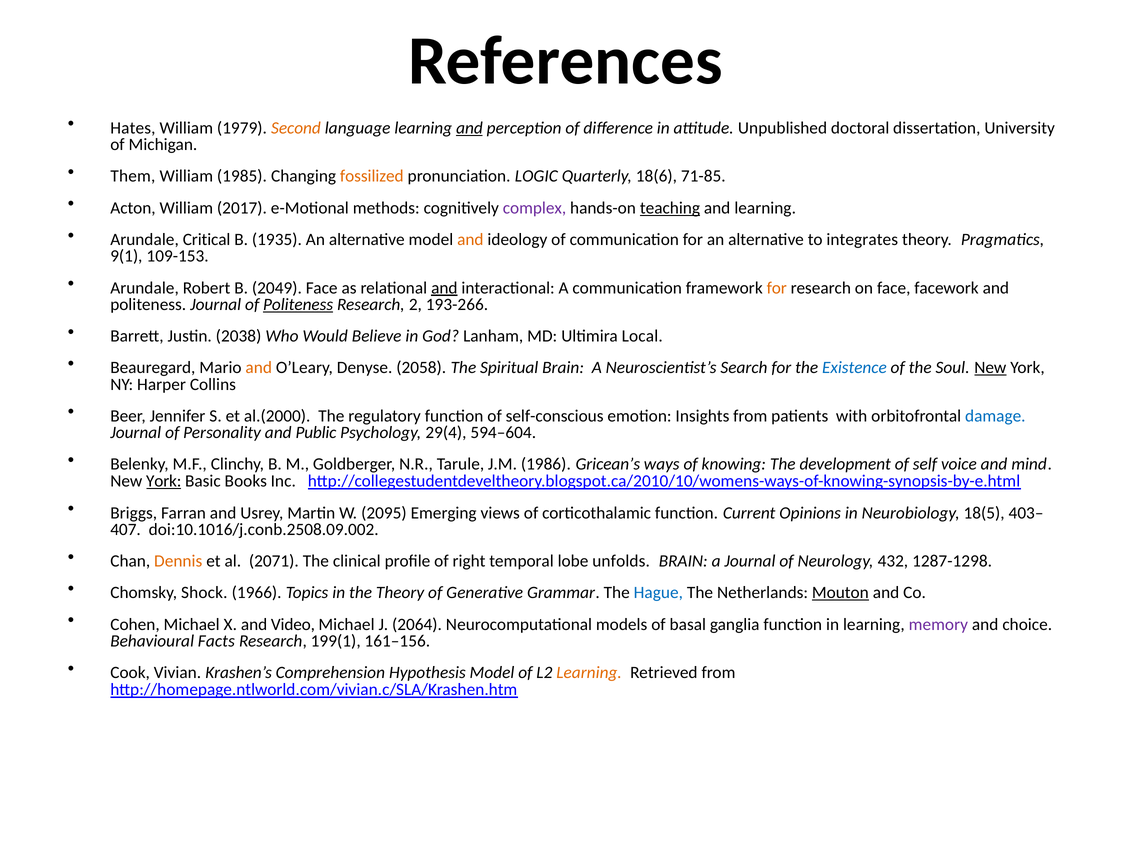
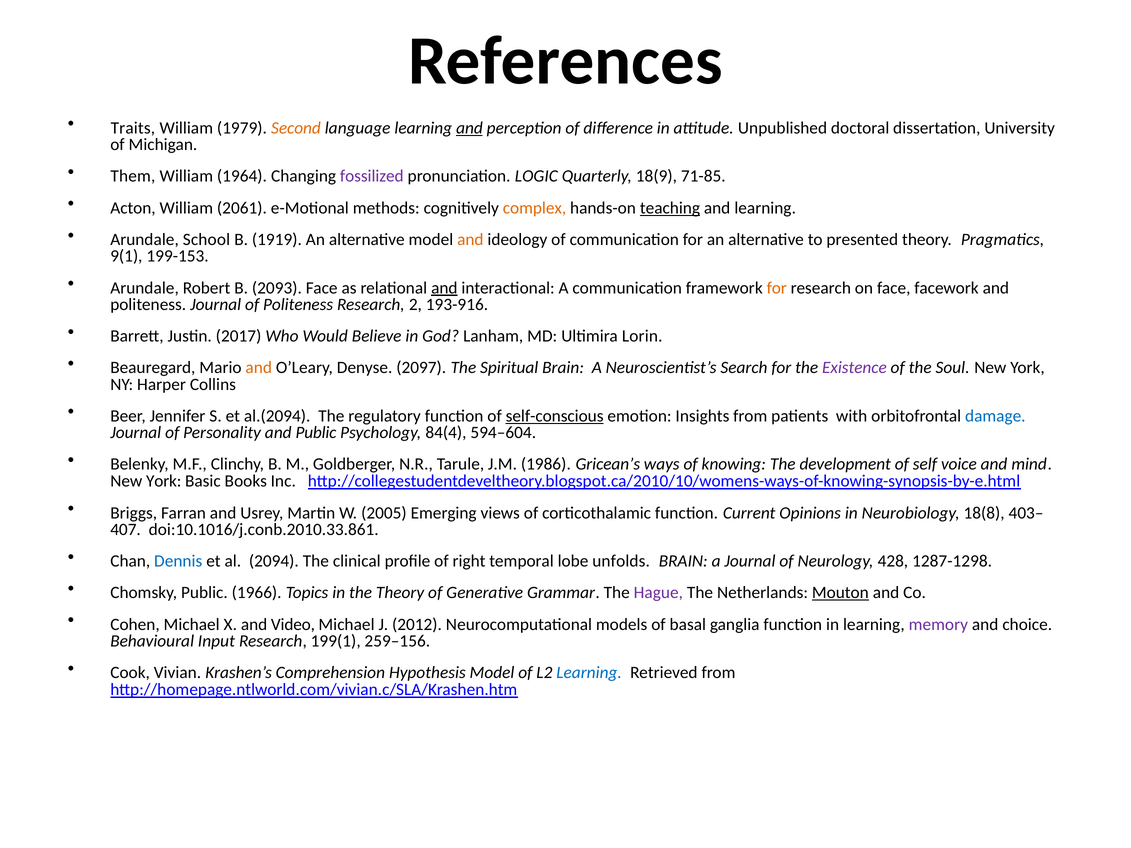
Hates: Hates -> Traits (133, 128)
1985: 1985 -> 1964 (242, 176)
fossilized colour: orange -> purple (372, 176)
18(6: 18(6 -> 18(9 (656, 176)
2017: 2017 -> 2061 (242, 208)
complex colour: purple -> orange (534, 208)
Critical: Critical -> School (206, 240)
1935: 1935 -> 1919 (277, 240)
integrates: integrates -> presented (862, 240)
109-153: 109-153 -> 199-153 (178, 256)
2049: 2049 -> 2093 (277, 288)
Politeness underline: present -> none (298, 305)
193-266: 193-266 -> 193-916 (457, 305)
2038: 2038 -> 2017 (239, 336)
Local: Local -> Lorin (642, 336)
2058: 2058 -> 2097 (421, 368)
Existence colour: blue -> purple (854, 368)
New underline: present -> none (990, 368)
al.(2000: al.(2000 -> al.(2094 (277, 416)
self-conscious underline: none -> present (555, 416)
29(4: 29(4 -> 84(4 (446, 433)
York underline: present -> none (164, 481)
2095: 2095 -> 2005 (384, 513)
18(5: 18(5 -> 18(8 (984, 513)
doi:10.1016/j.conb.2508.09.002: doi:10.1016/j.conb.2508.09.002 -> doi:10.1016/j.conb.2010.33.861 (264, 530)
Dennis colour: orange -> blue (178, 561)
2071: 2071 -> 2094 (274, 561)
432: 432 -> 428 (893, 561)
Chomsky Shock: Shock -> Public (204, 593)
Hague colour: blue -> purple (658, 593)
2064: 2064 -> 2012 (417, 625)
Facts: Facts -> Input (216, 641)
161–156: 161–156 -> 259–156 (397, 641)
Learning colour: orange -> blue (589, 673)
